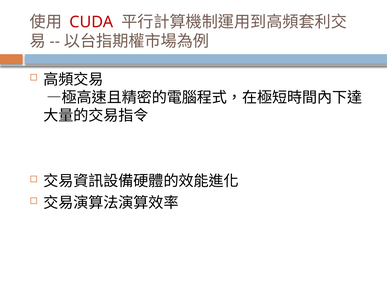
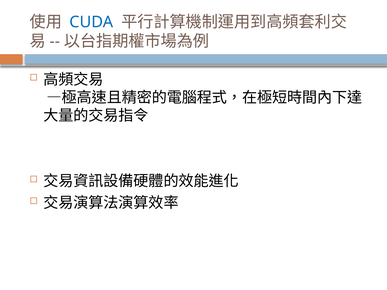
CUDA colour: red -> blue (91, 22)
